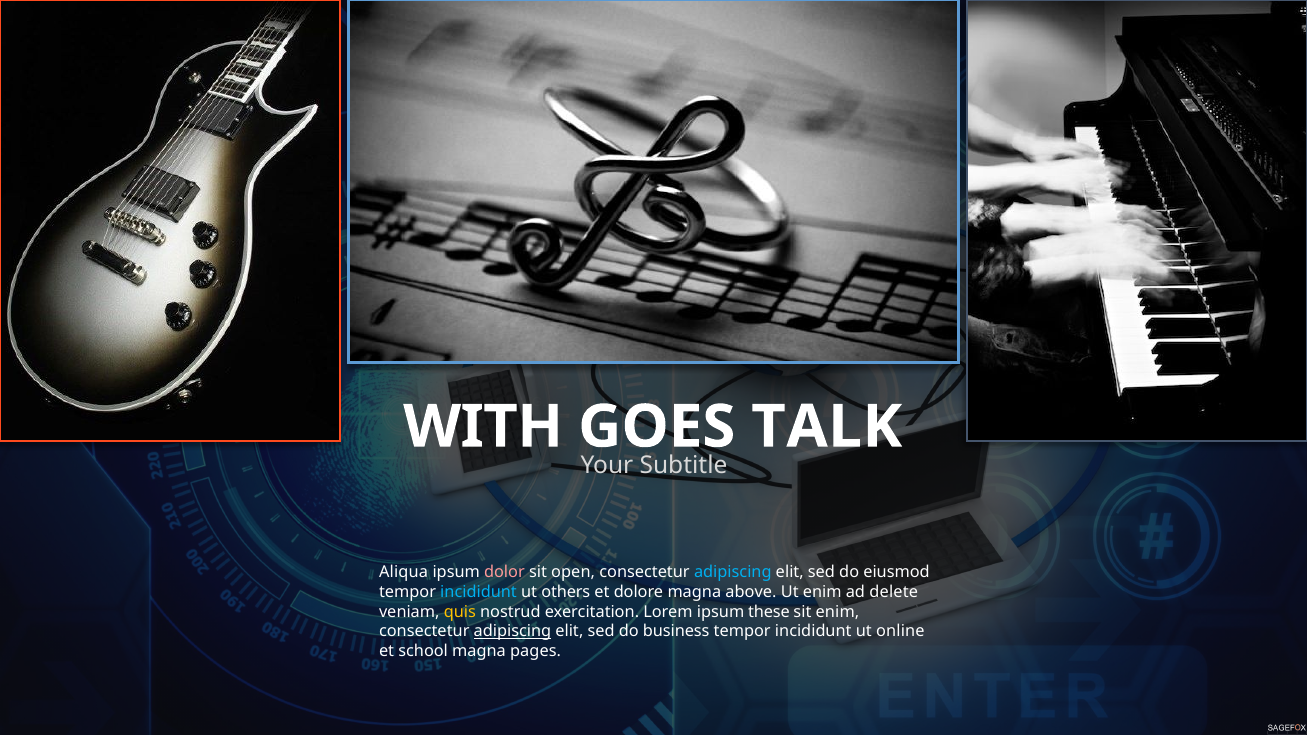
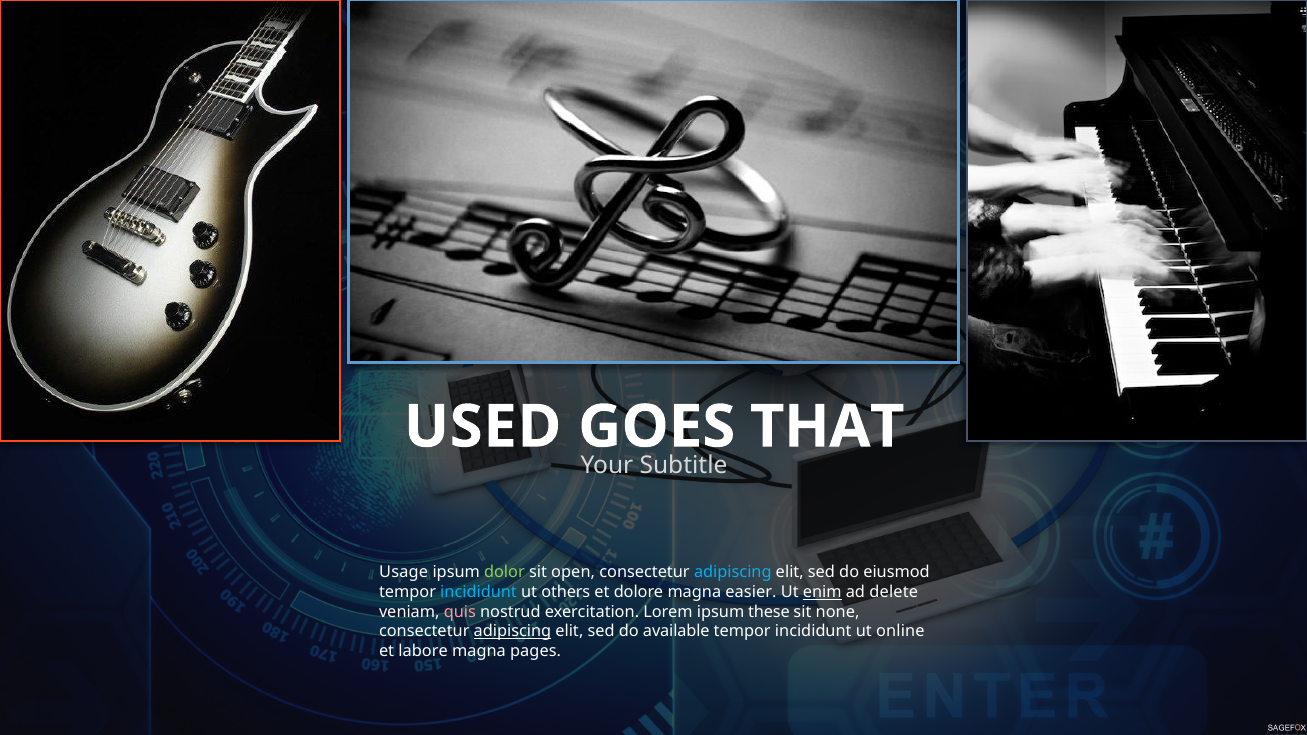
WITH: WITH -> USED (483, 427)
TALK: TALK -> THAT (827, 427)
Aliqua: Aliqua -> Usage (404, 573)
dolor colour: pink -> light green (504, 573)
above: above -> easier (751, 592)
enim underline: none -> present (822, 592)
quis colour: yellow -> pink (460, 612)
sit enim: enim -> none (838, 612)
business: business -> available (676, 632)
school: school -> labore (423, 651)
